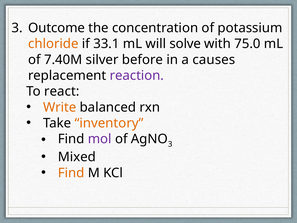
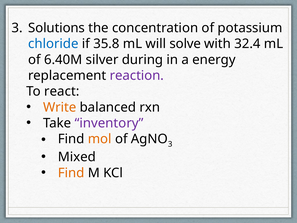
Outcome: Outcome -> Solutions (57, 28)
chloride colour: orange -> blue (53, 44)
33.1: 33.1 -> 35.8 (106, 44)
75.0: 75.0 -> 32.4 (247, 44)
7.40M: 7.40M -> 6.40M (63, 60)
before: before -> during (142, 60)
causes: causes -> energy (214, 60)
inventory colour: orange -> purple (109, 123)
mol colour: purple -> orange (100, 139)
